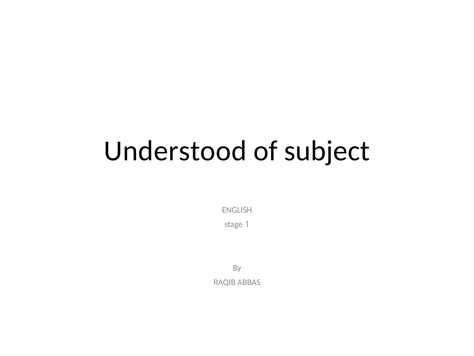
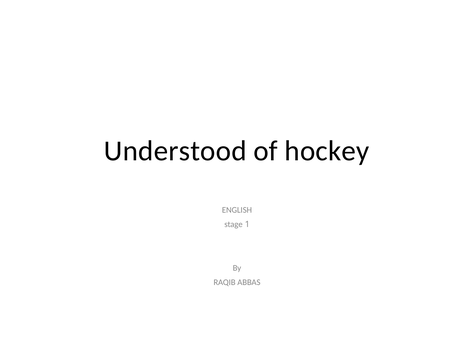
subject: subject -> hockey (327, 151)
